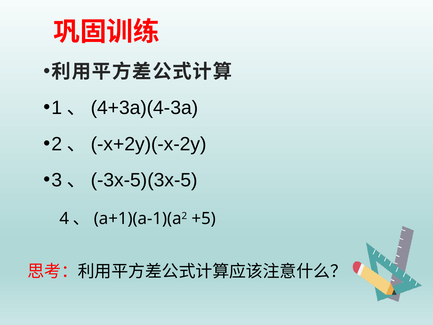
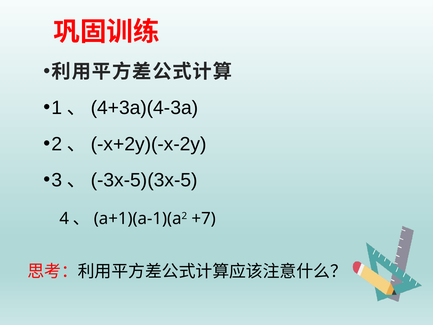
+5: +5 -> +7 (204, 219)
